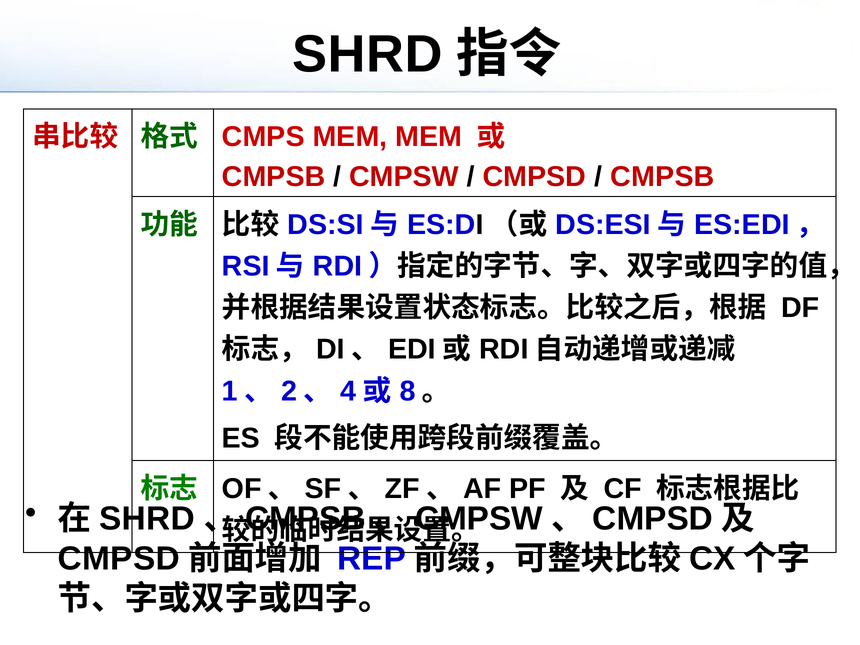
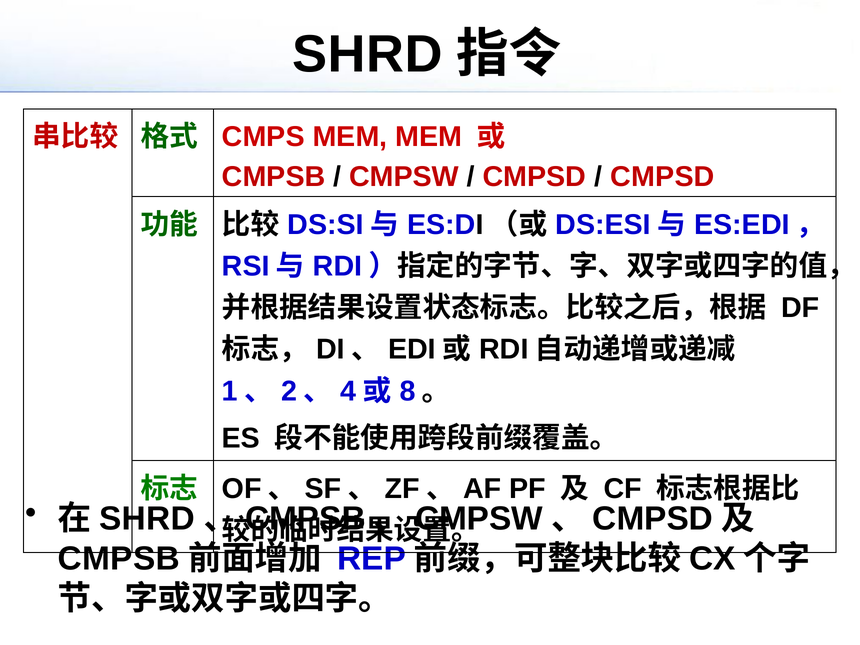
CMPSB: CMPSB -> CMPSD (662, 177)
CMPSD: CMPSD -> CMPSB (119, 559)
